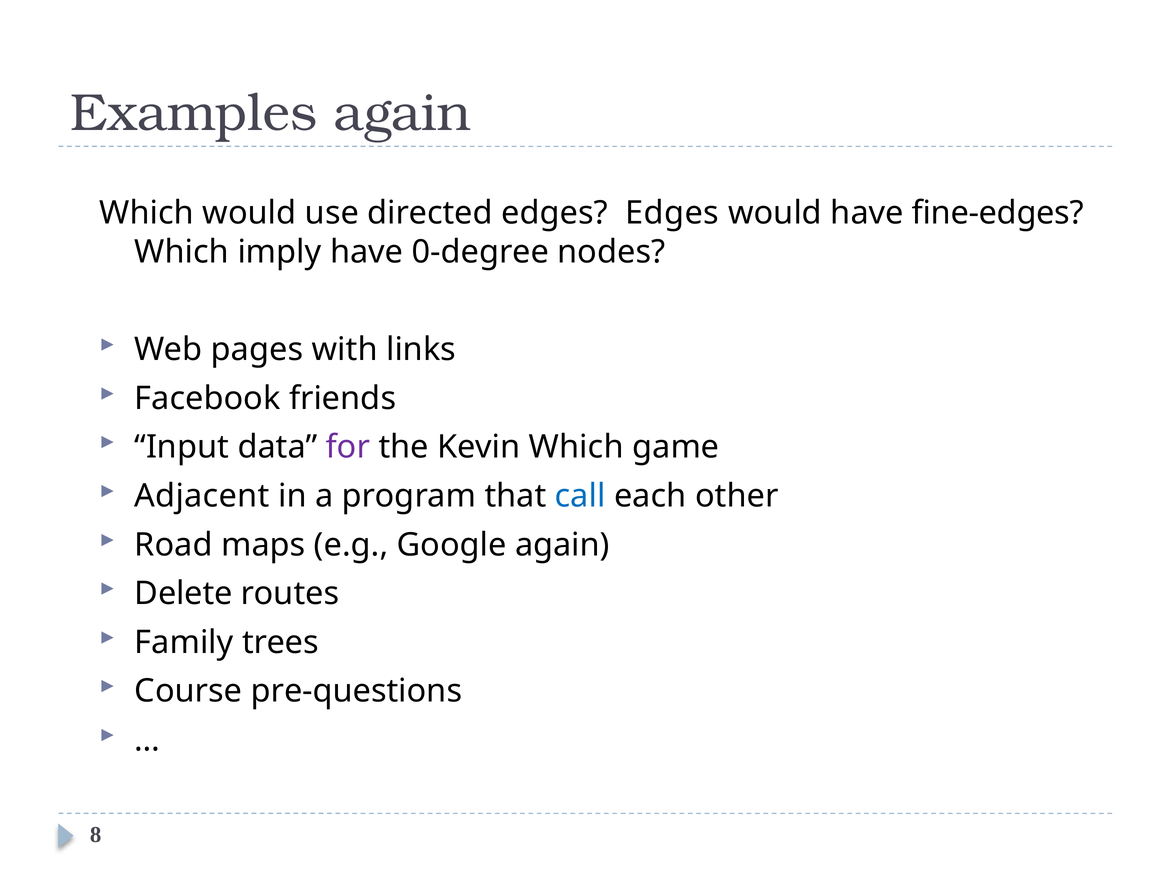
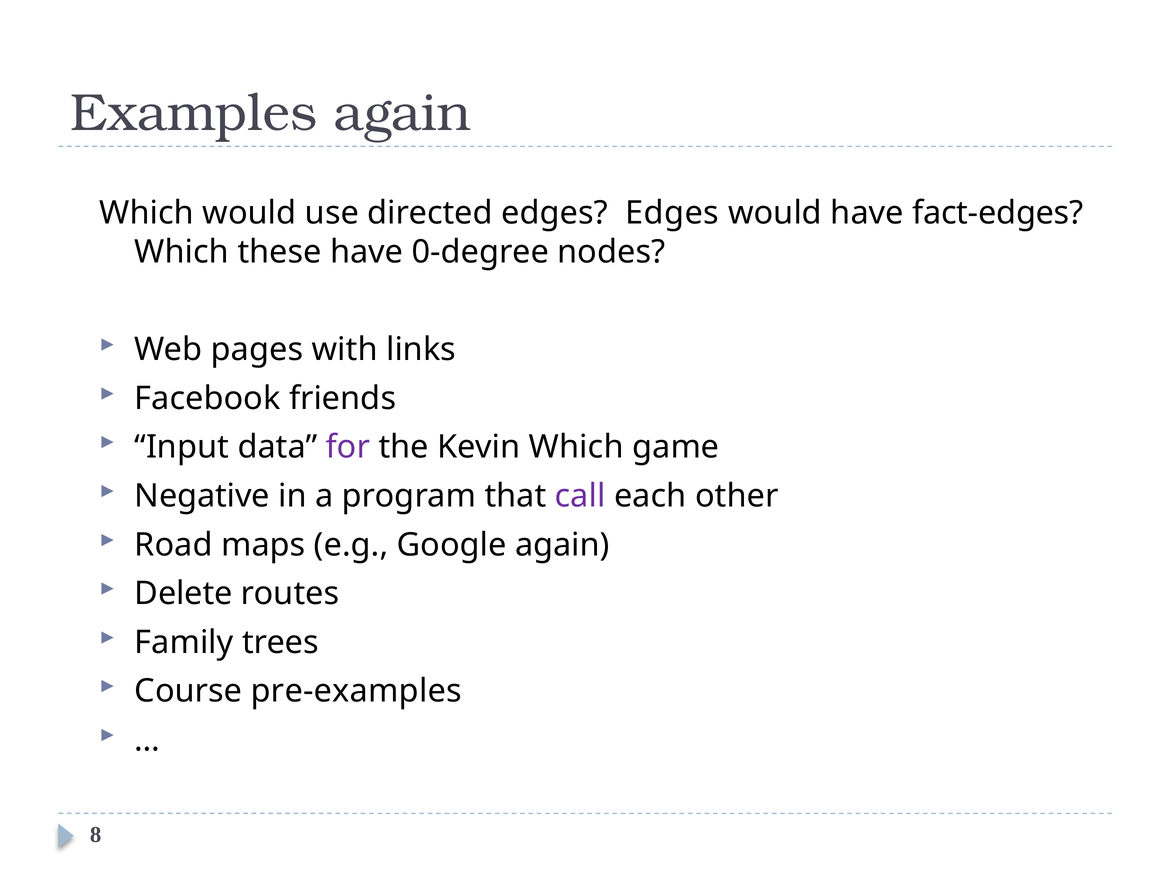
fine-edges: fine-edges -> fact-edges (998, 213)
imply: imply -> these (280, 252)
Adjacent: Adjacent -> Negative (202, 496)
call colour: blue -> purple (580, 496)
pre-questions: pre-questions -> pre-examples (356, 691)
